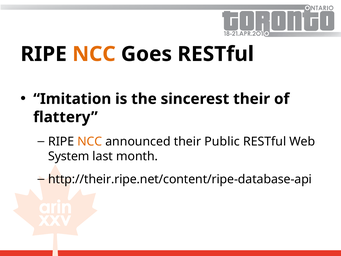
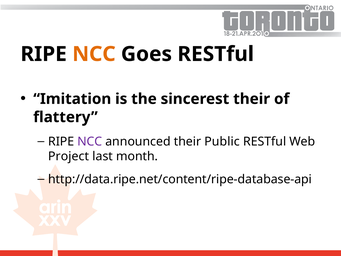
NCC colour: orange -> purple (90, 141)
System: System -> Project (69, 156)
http://their.ripe.net/content/ripe-database-api: http://their.ripe.net/content/ripe-database-api -> http://data.ripe.net/content/ripe-database-api (180, 179)
